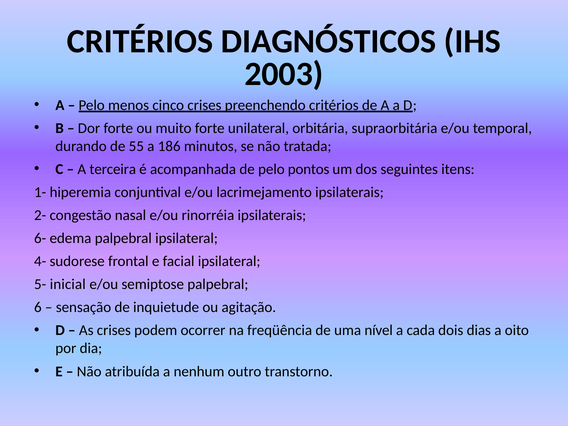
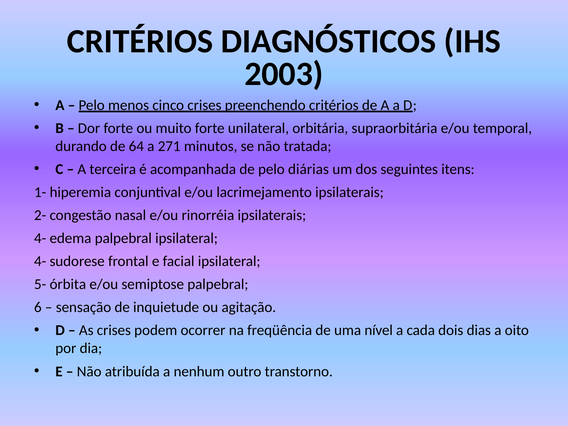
55: 55 -> 64 (136, 146)
186: 186 -> 271 (169, 146)
pontos: pontos -> diárias (308, 169)
6-: 6- -> 4- (40, 238)
inicial: inicial -> órbita (68, 284)
